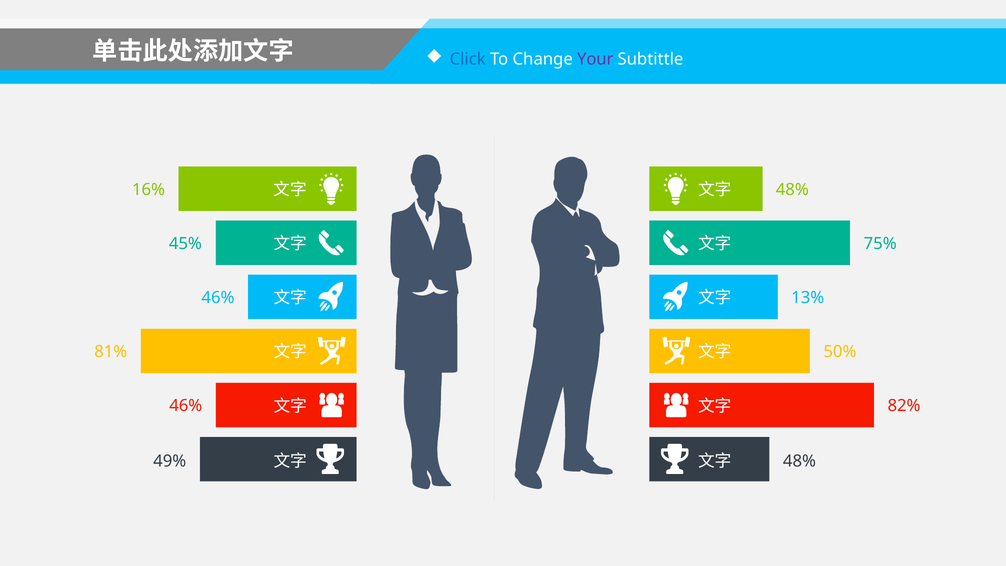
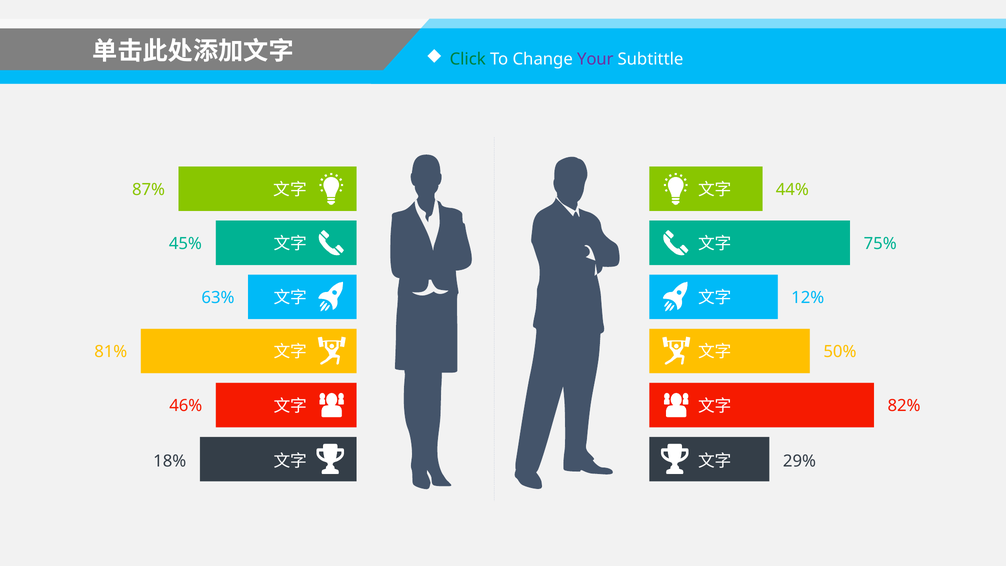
Click colour: blue -> green (468, 59)
16%: 16% -> 87% (149, 190)
48%: 48% -> 44% (792, 190)
46%: 46% -> 63% (218, 298)
13%: 13% -> 12% (808, 298)
49%: 49% -> 18% (170, 461)
48%: 48% -> 29% (799, 461)
